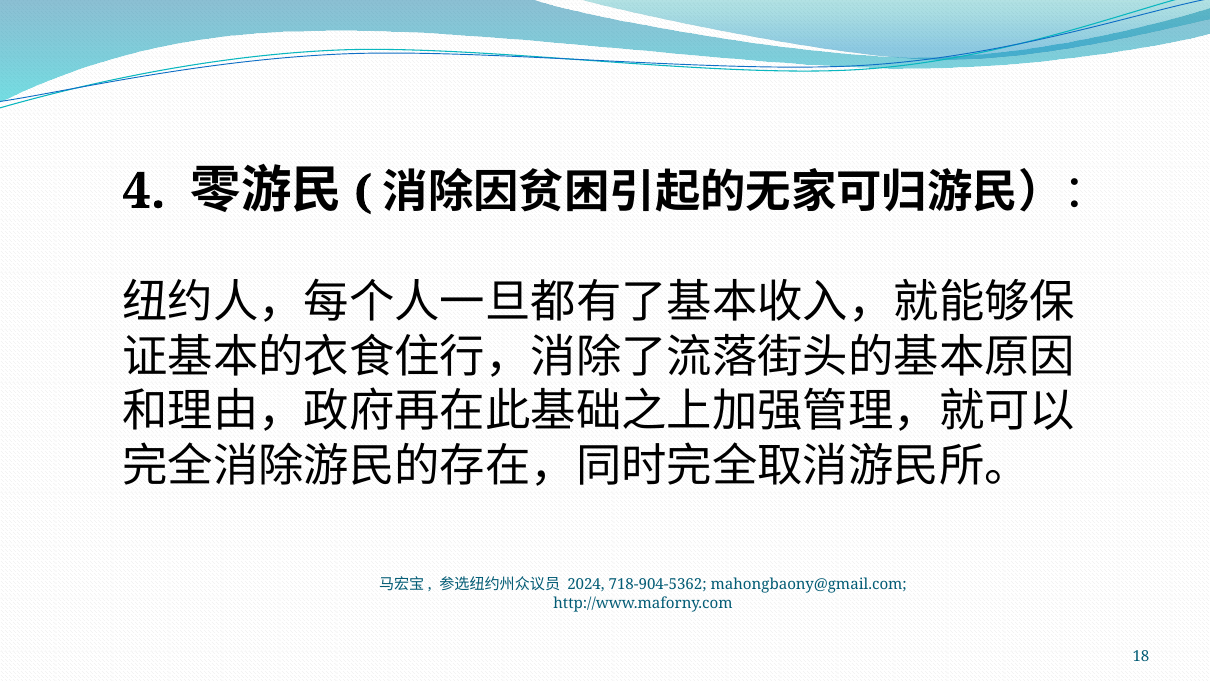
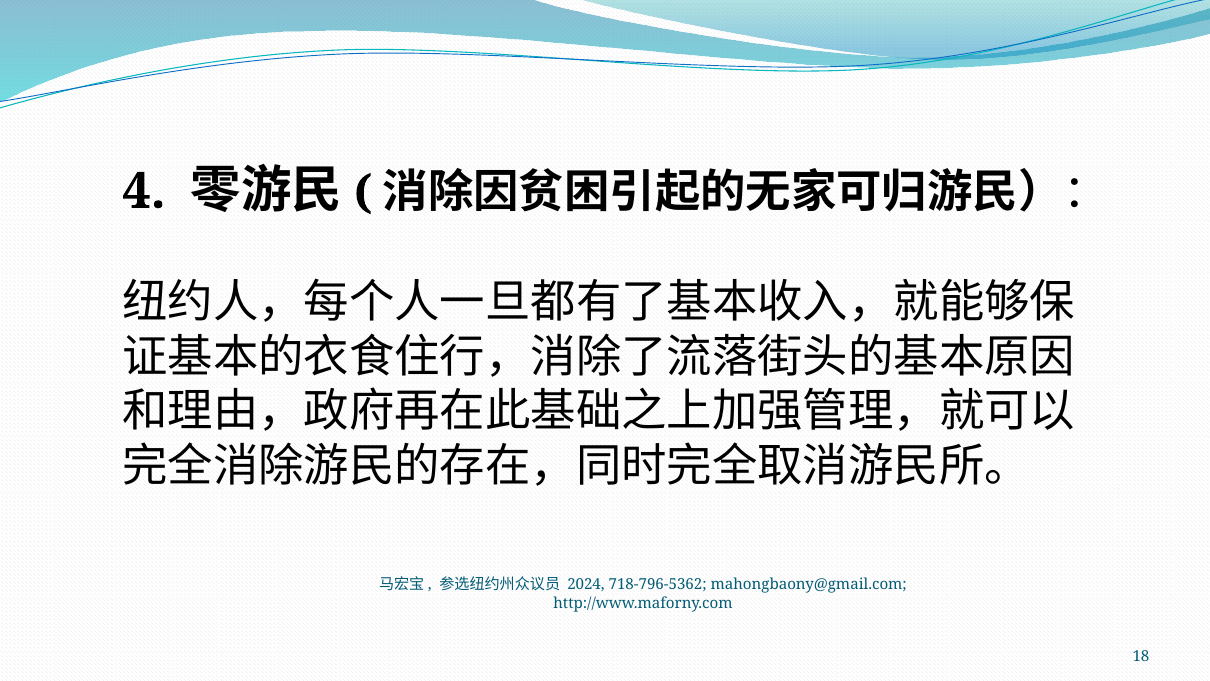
718-904-5362: 718-904-5362 -> 718-796-5362 (658, 585)
